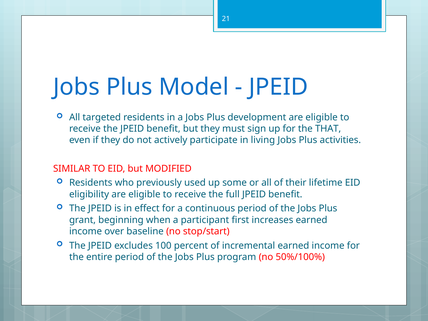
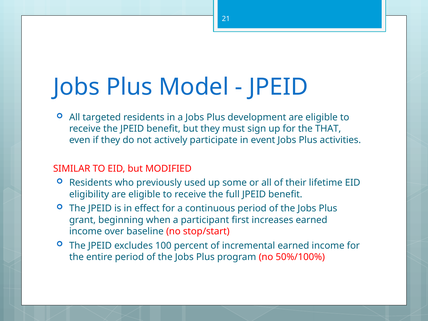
living: living -> event (263, 140)
